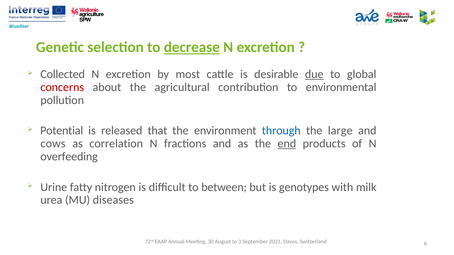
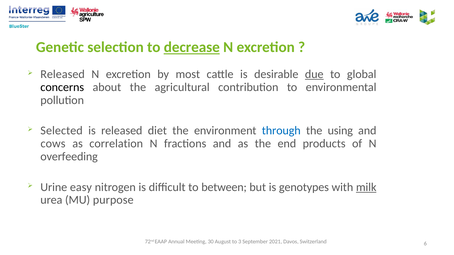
Collected: Collected -> Released (63, 74)
concerns colour: red -> black (62, 87)
Potential: Potential -> Selected (62, 131)
that: that -> diet (157, 131)
large: large -> using (340, 131)
end underline: present -> none (287, 144)
fatty: fatty -> easy (81, 187)
milk underline: none -> present (366, 187)
diseases: diseases -> purpose (113, 200)
